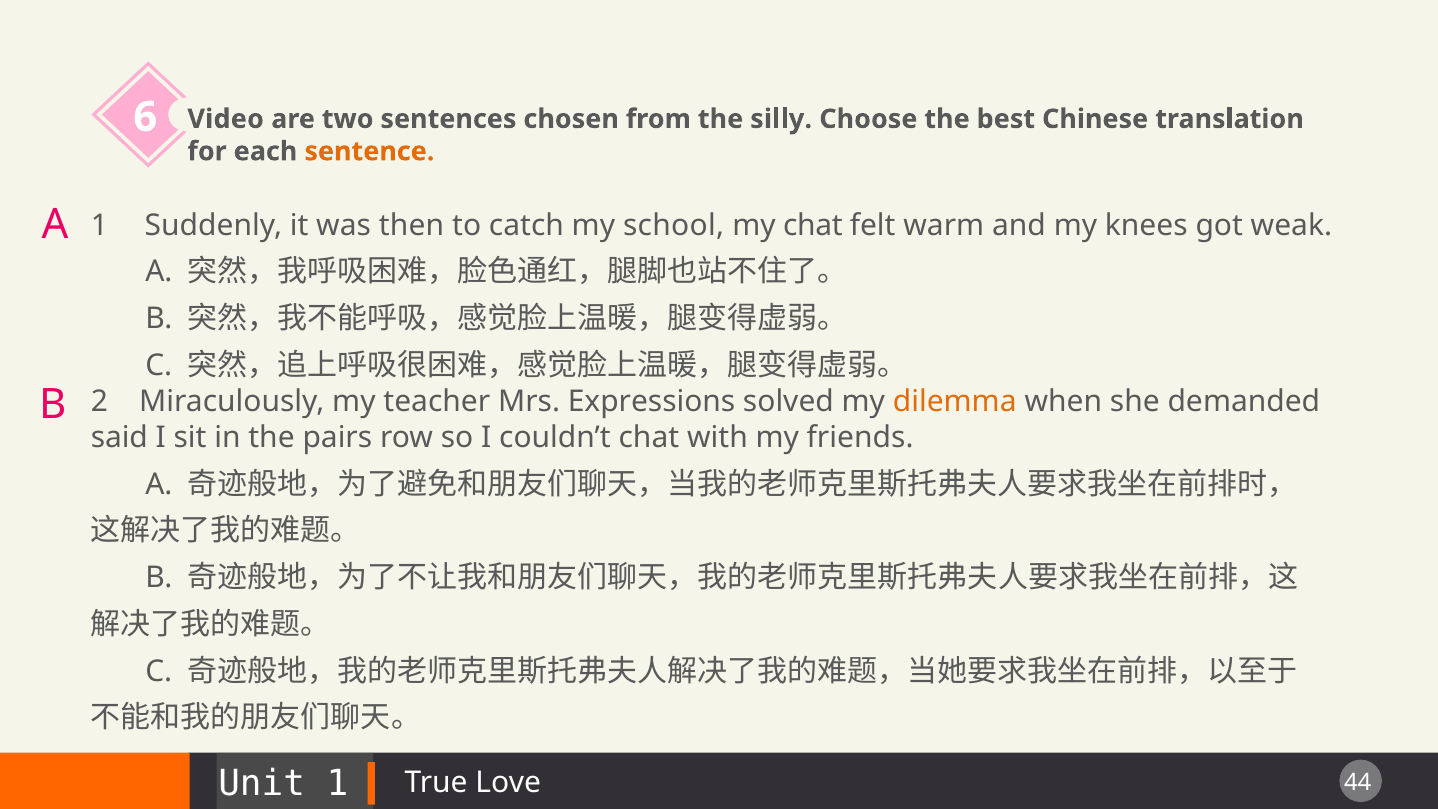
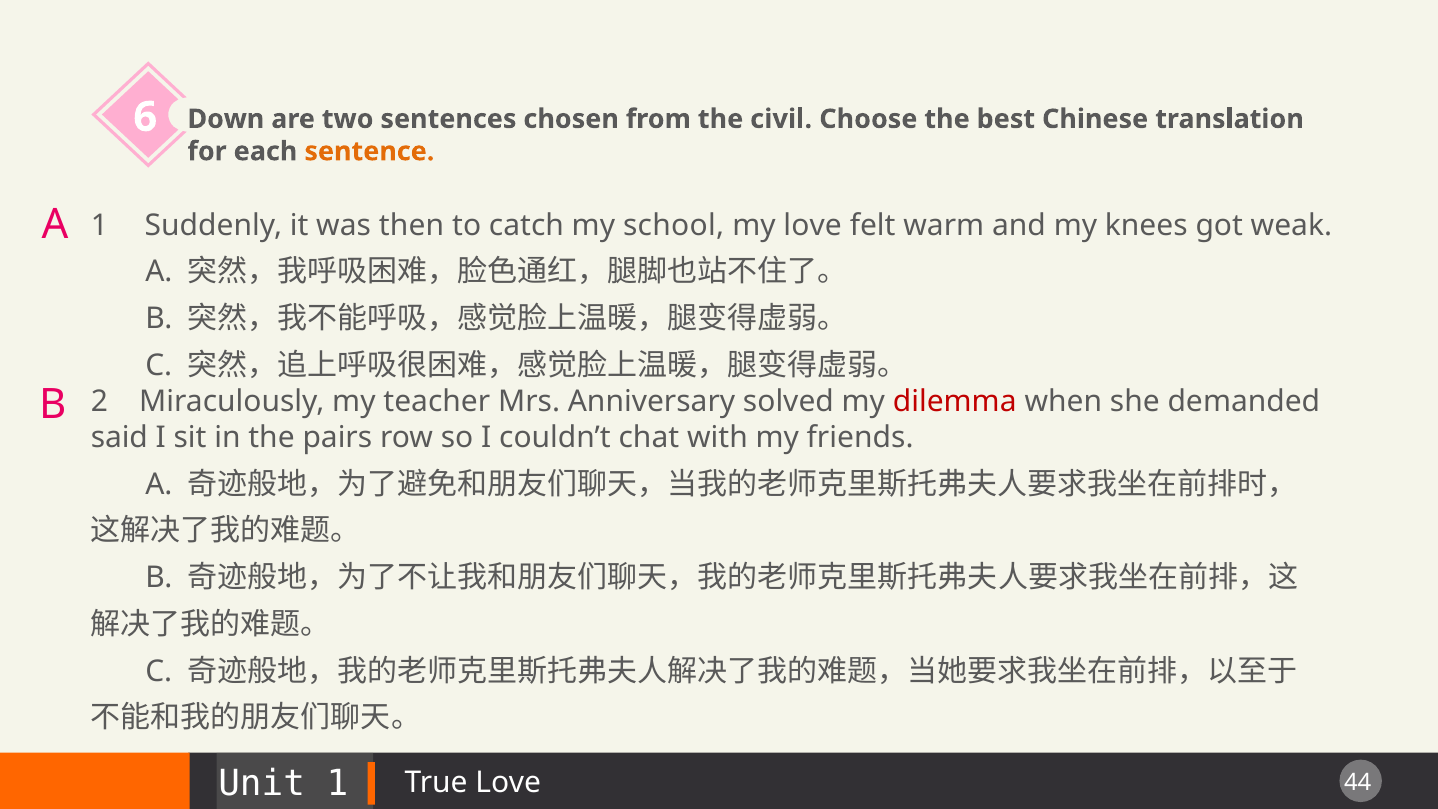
Video: Video -> Down (226, 119)
silly: silly -> civil (781, 119)
my chat: chat -> love (813, 225)
Expressions: Expressions -> Anniversary (652, 401)
dilemma colour: orange -> red (955, 401)
